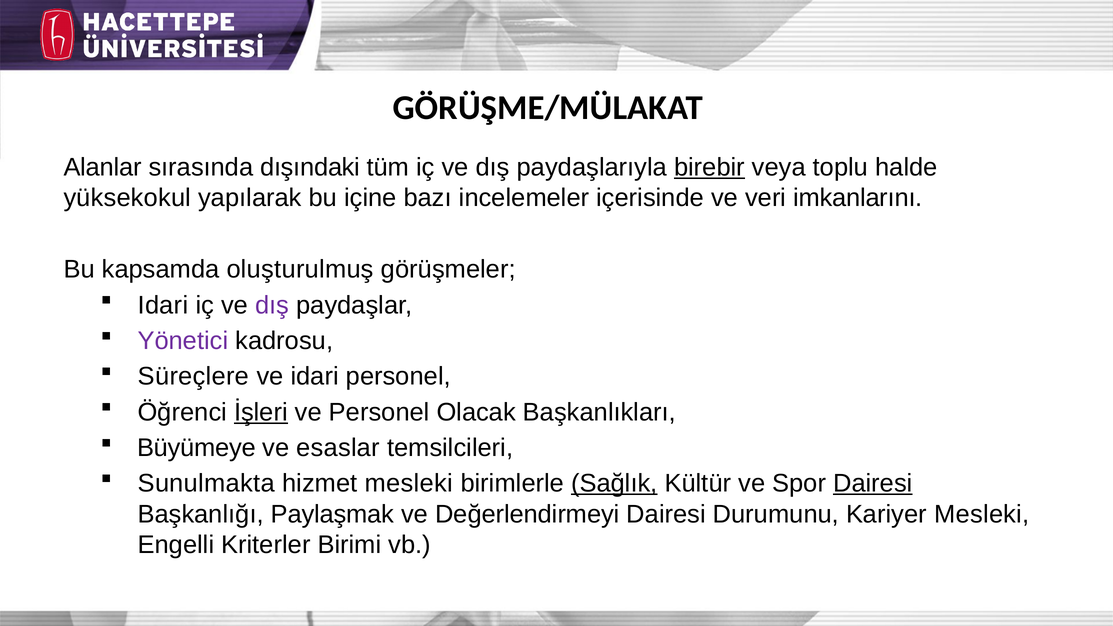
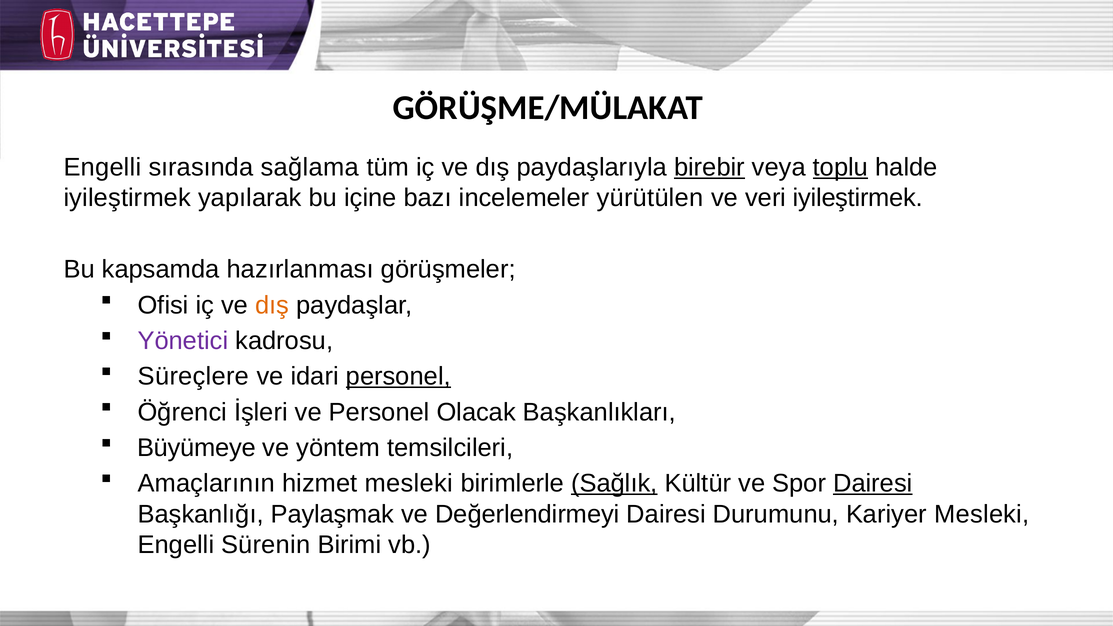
Alanlar: Alanlar -> Engelli (102, 167)
dışındaki: dışındaki -> sağlama (310, 167)
toplu underline: none -> present (841, 167)
yüksekokul: yüksekokul -> iyileştirmek (127, 198)
içerisinde: içerisinde -> yürütülen (650, 198)
veri imkanlarını: imkanlarını -> iyileştirmek (858, 198)
oluşturulmuş: oluşturulmuş -> hazırlanması (300, 269)
Idari: Idari -> Ofisi (163, 305)
dış colour: purple -> orange (272, 305)
personel underline: none -> present (398, 377)
İşleri underline: present -> none (261, 412)
esaslar: esaslar -> yöntem (338, 448)
Sunulmakta: Sunulmakta -> Amaçlarının (206, 484)
Kriterler: Kriterler -> Sürenin (266, 545)
